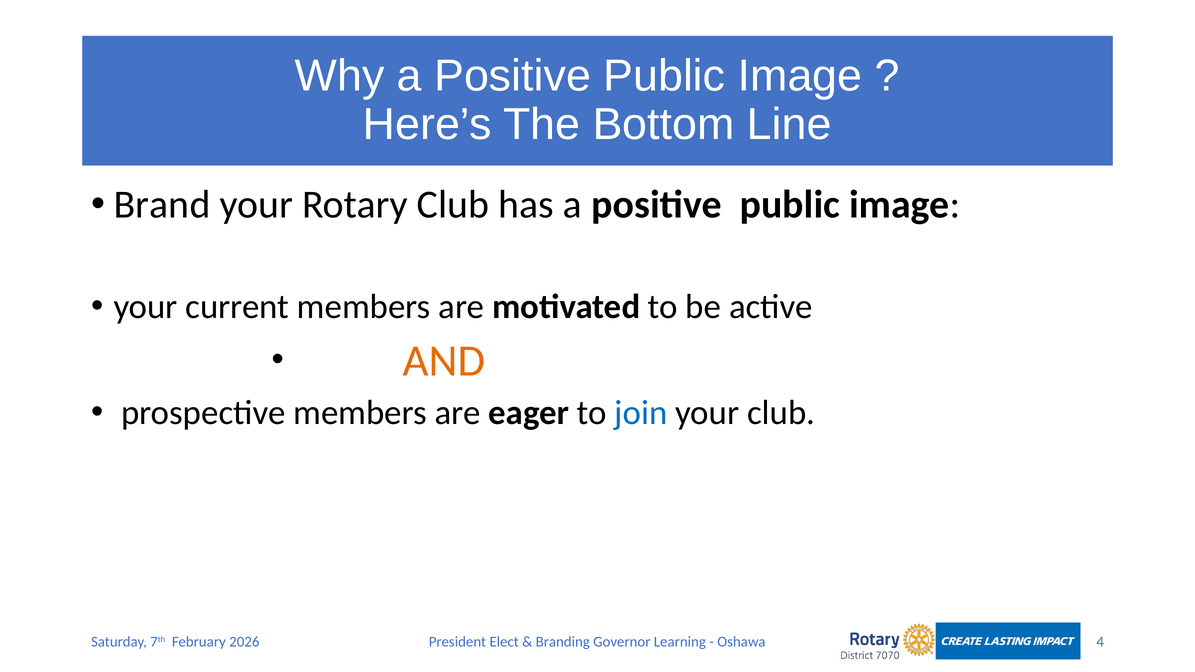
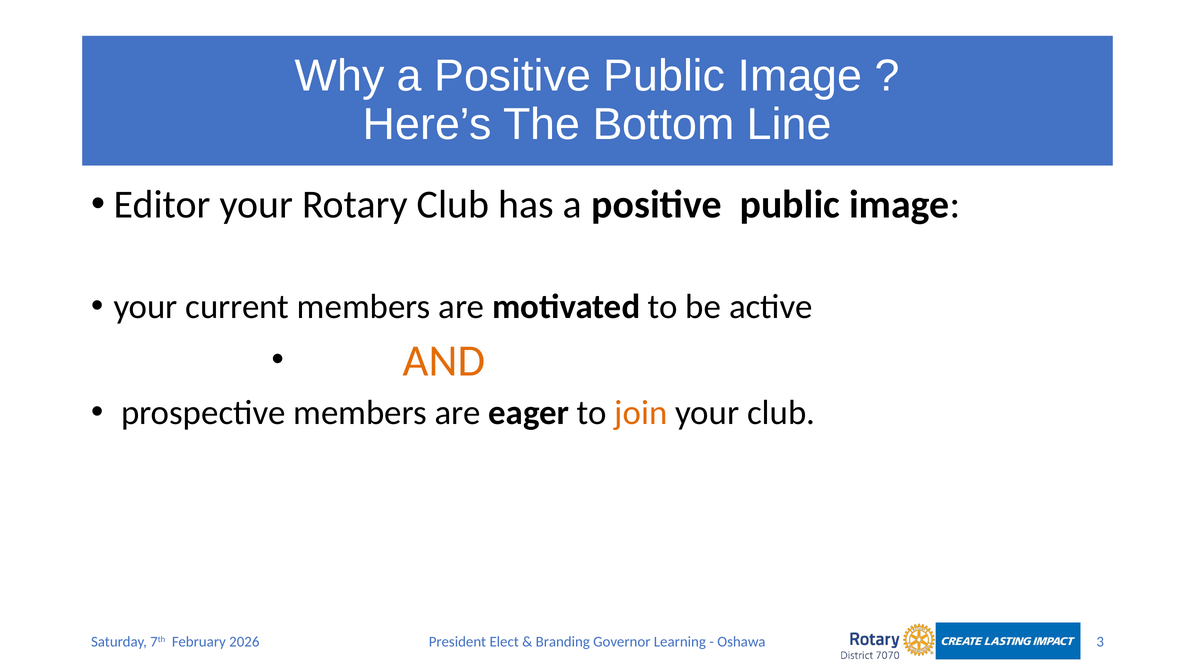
Brand: Brand -> Editor (162, 205)
join colour: blue -> orange (641, 413)
4: 4 -> 3 (1100, 642)
